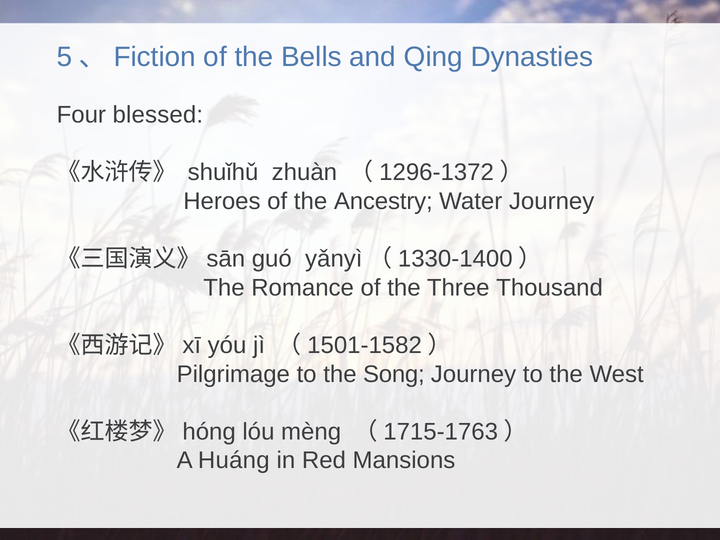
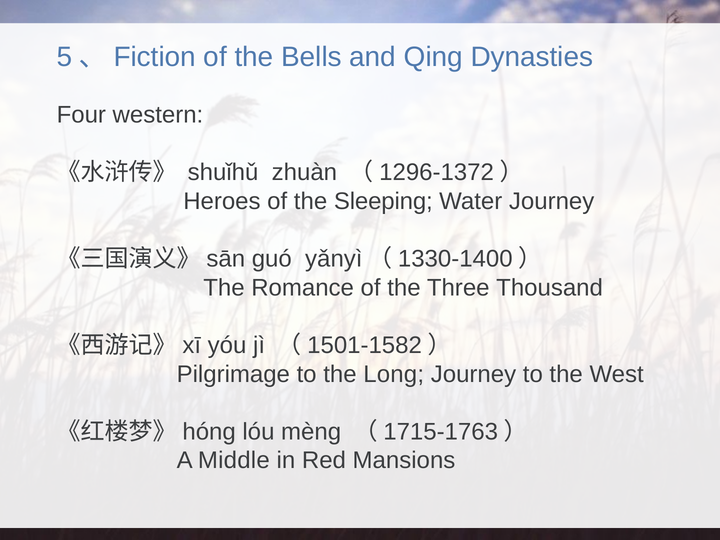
blessed: blessed -> western (158, 115)
Ancestry: Ancestry -> Sleeping (383, 201)
Song: Song -> Long (394, 374)
Huáng: Huáng -> Middle (234, 461)
